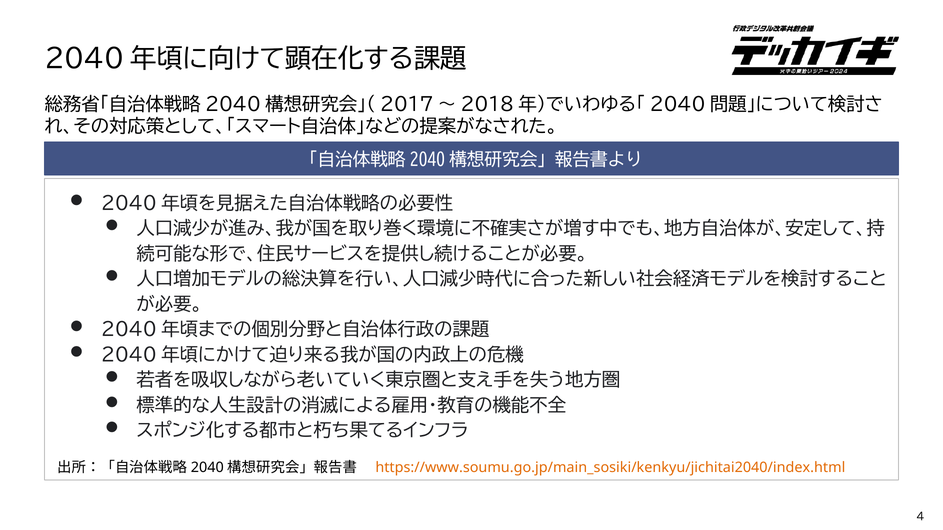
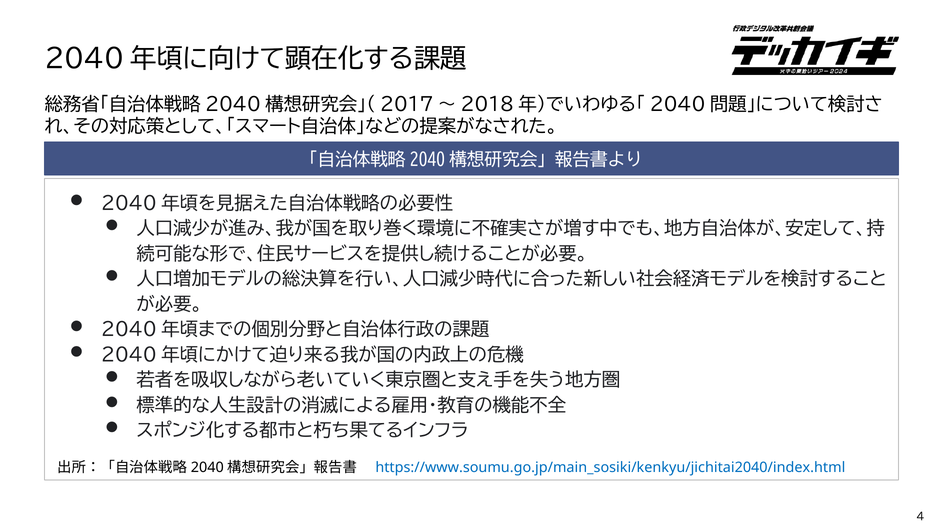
https://www.soumu.go.jp/main_sosiki/kenkyu/jichitai2040/index.html colour: orange -> blue (610, 468)
